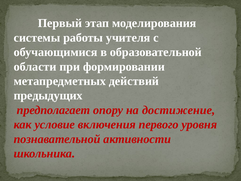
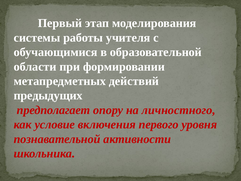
достижение: достижение -> личностного (179, 110)
